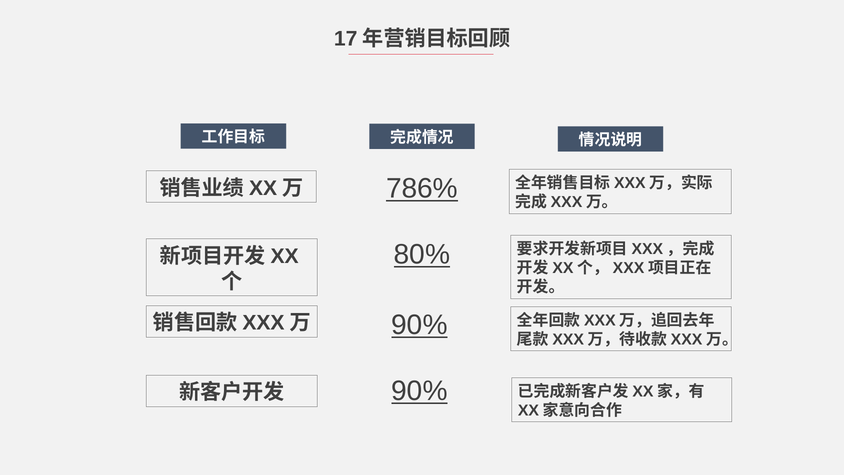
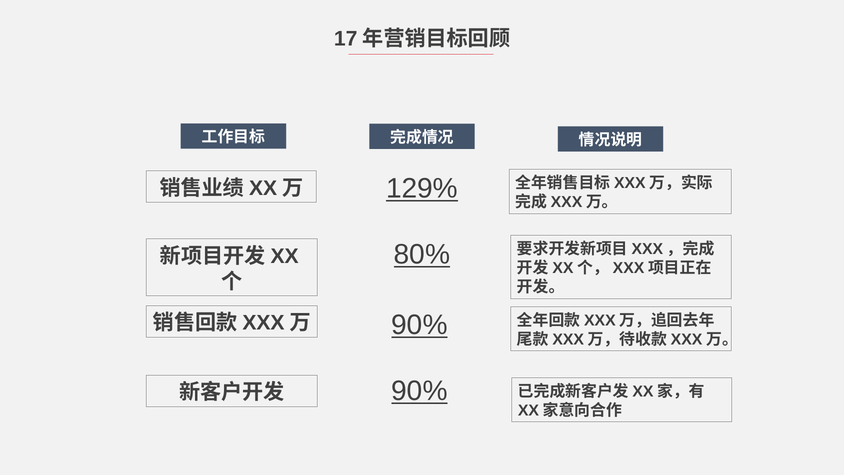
786%: 786% -> 129% (422, 188)
